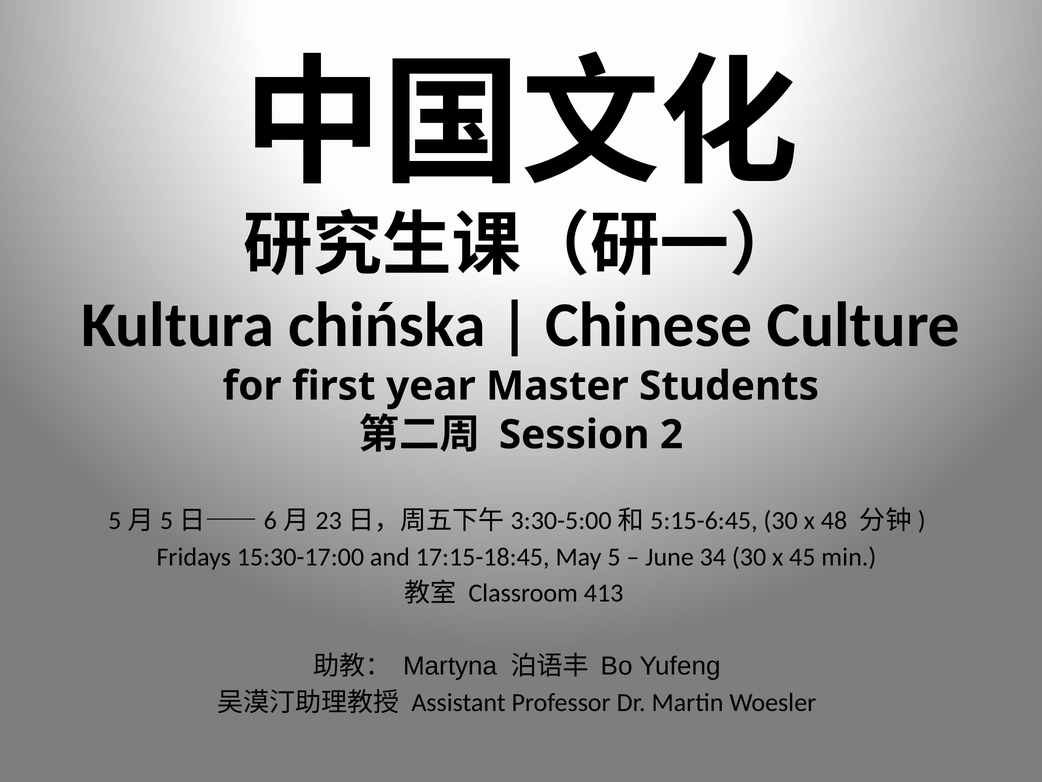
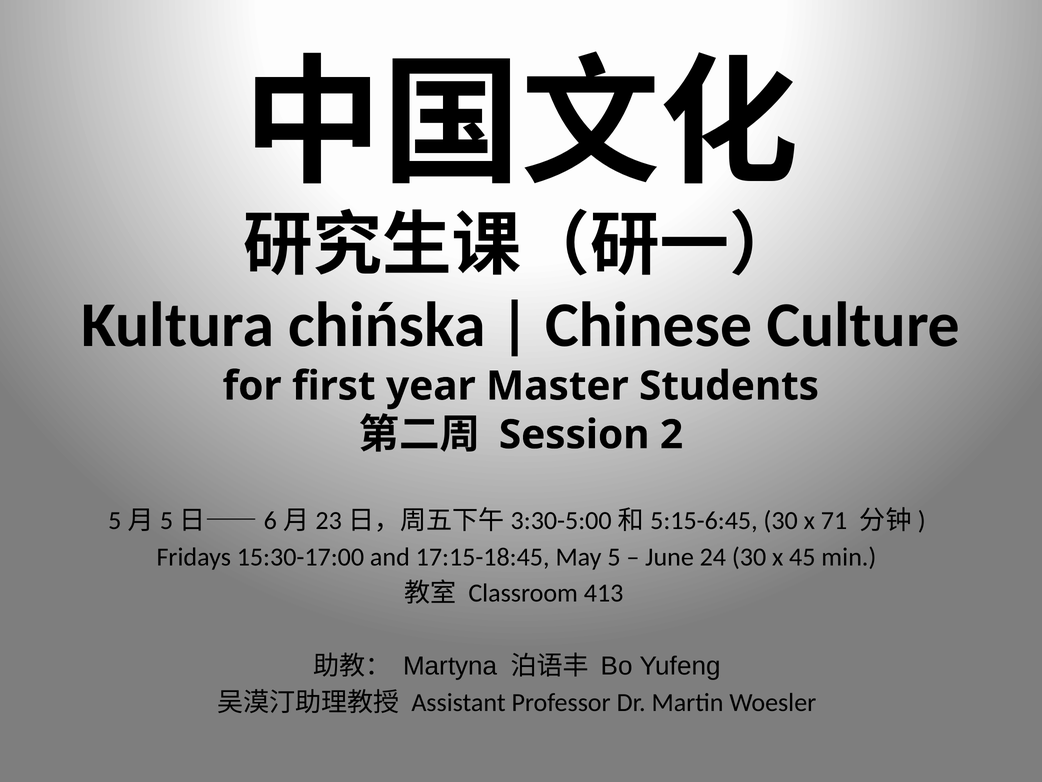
48: 48 -> 71 (834, 520)
34: 34 -> 24 (713, 557)
